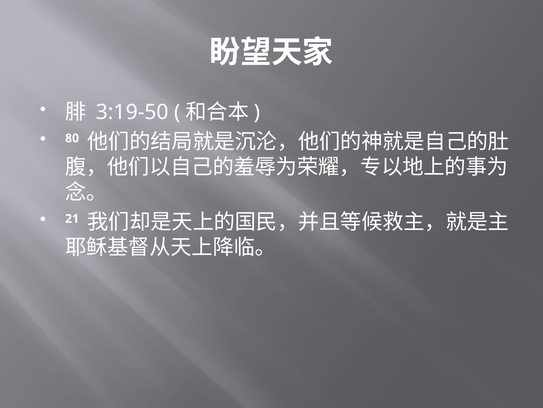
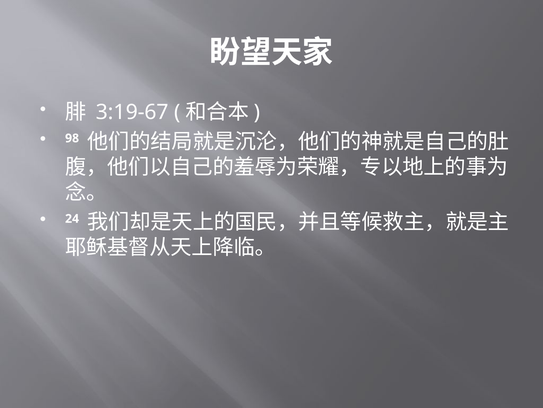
3:19-50: 3:19-50 -> 3:19-67 (132, 112)
80: 80 -> 98 (72, 138)
21: 21 -> 24 (72, 218)
